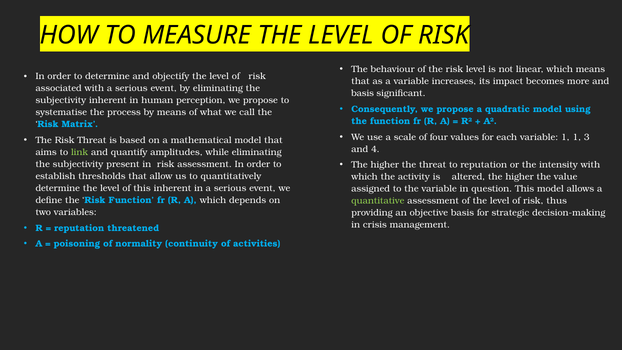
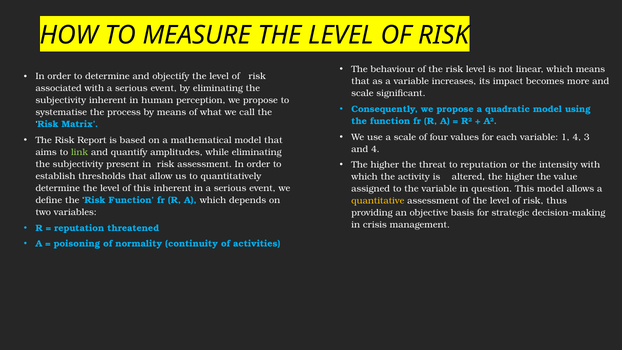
basis: basis -> scale (362, 93)
1 1: 1 -> 4 (577, 137)
Risk Threat: Threat -> Report (92, 140)
quantitative colour: light green -> yellow (378, 201)
